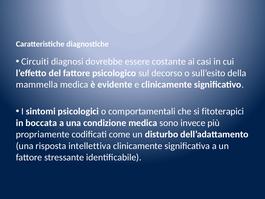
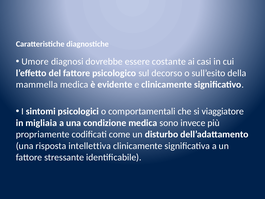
Circuiti: Circuiti -> Umore (35, 62)
fitoterapici: fitoterapici -> viaggiatore (223, 111)
boccata: boccata -> migliaia (41, 123)
